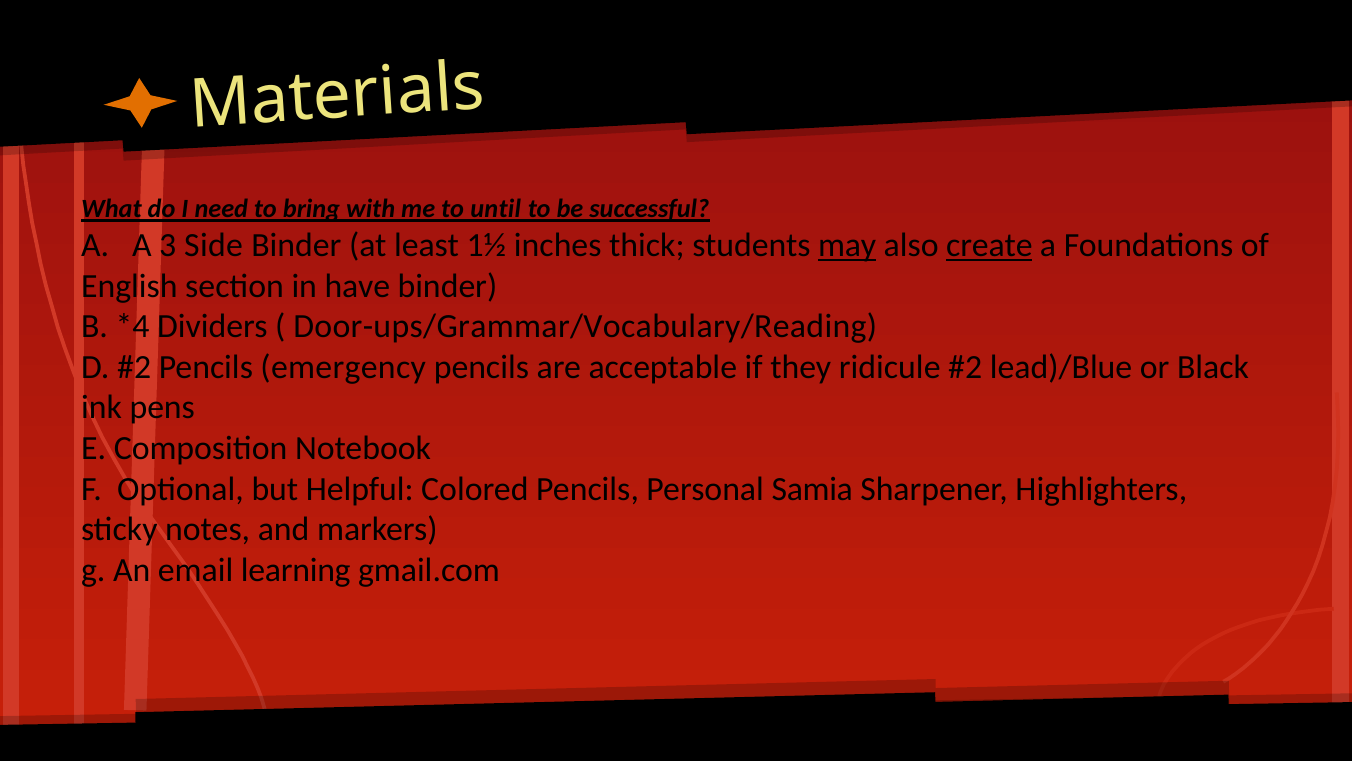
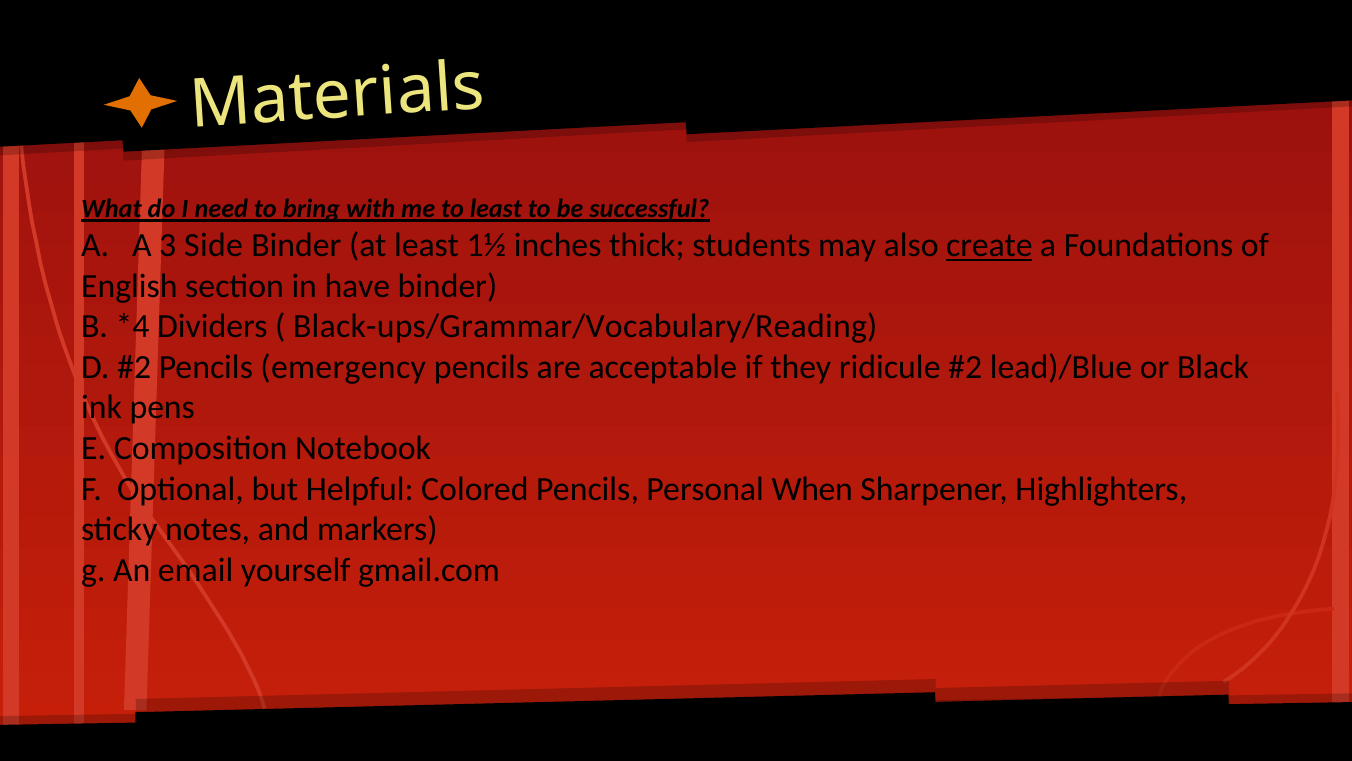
to until: until -> least (496, 209)
may underline: present -> none (847, 245)
Door-ups/Grammar/Vocabulary/Reading: Door-ups/Grammar/Vocabulary/Reading -> Black-ups/Grammar/Vocabulary/Reading (585, 326)
Samia: Samia -> When (812, 489)
learning: learning -> yourself (296, 570)
